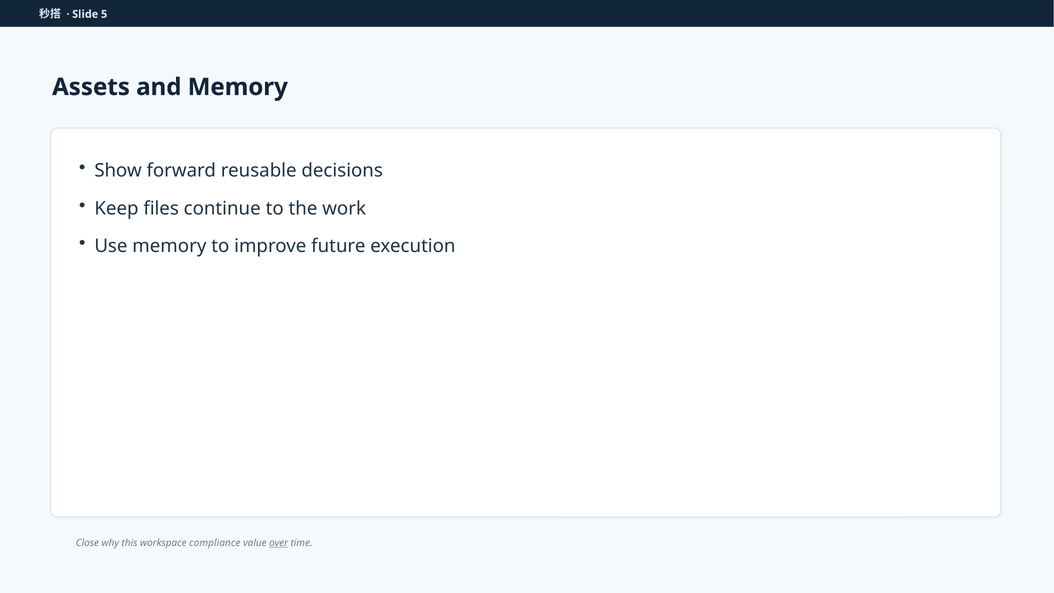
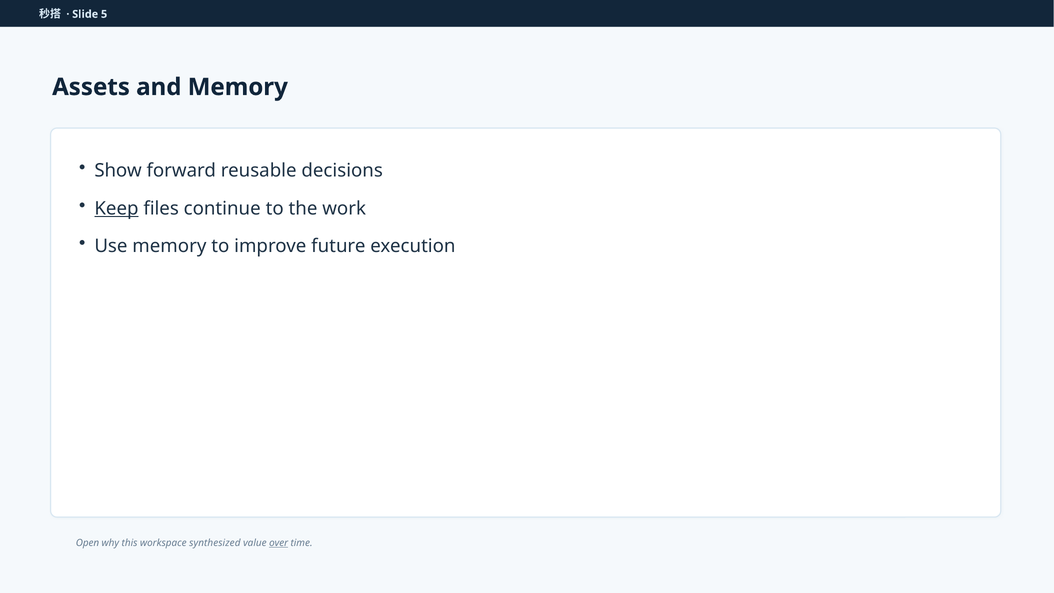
Keep underline: none -> present (116, 208)
Close: Close -> Open (87, 543)
compliance: compliance -> synthesized (215, 543)
